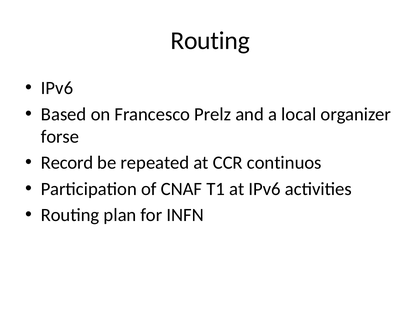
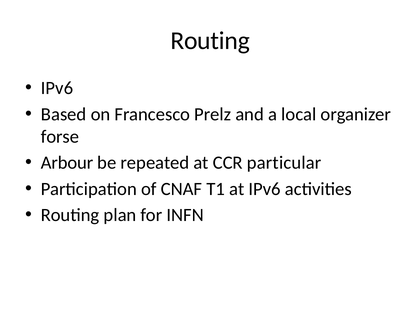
Record: Record -> Arbour (67, 163)
continuos: continuos -> particular (284, 163)
